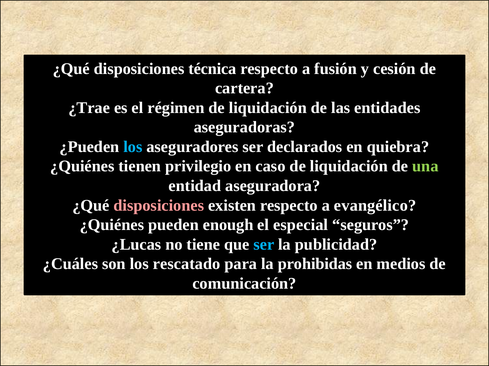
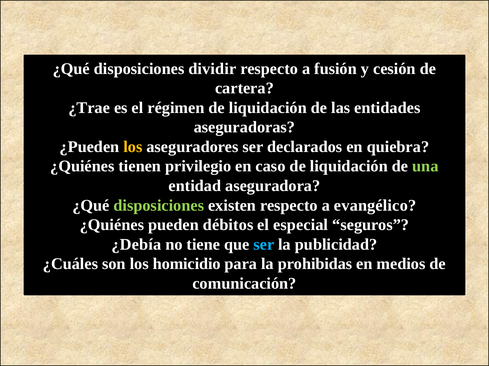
técnica: técnica -> dividir (212, 69)
los colour: light blue -> yellow (133, 147)
disposiciones colour: pink -> light green (159, 206)
enough: enough -> débitos (228, 225)
¿Lucas: ¿Lucas -> ¿Debía (136, 245)
rescatado: rescatado -> homicidio (187, 264)
